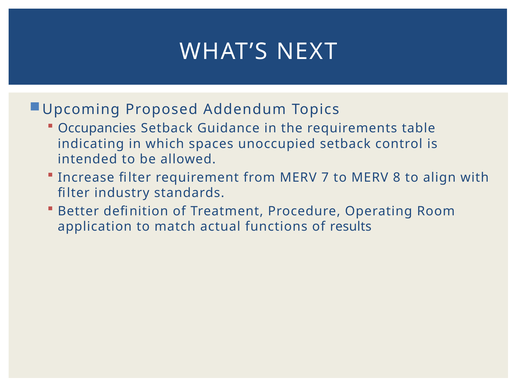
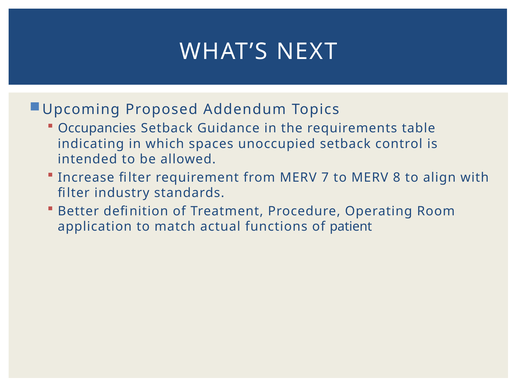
results: results -> patient (351, 226)
